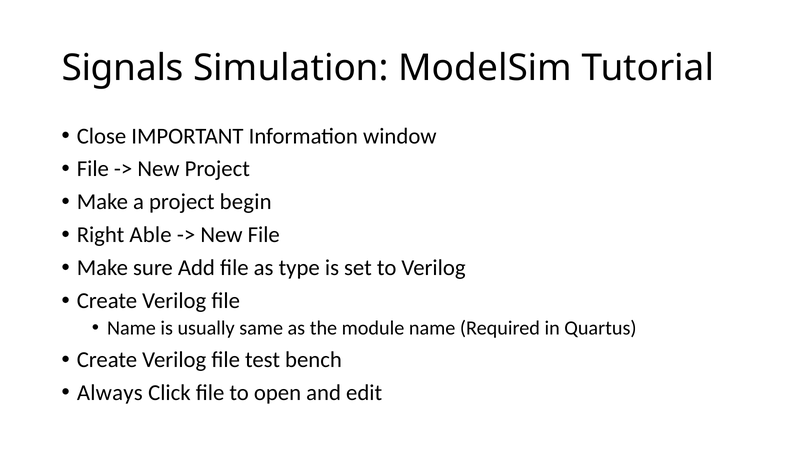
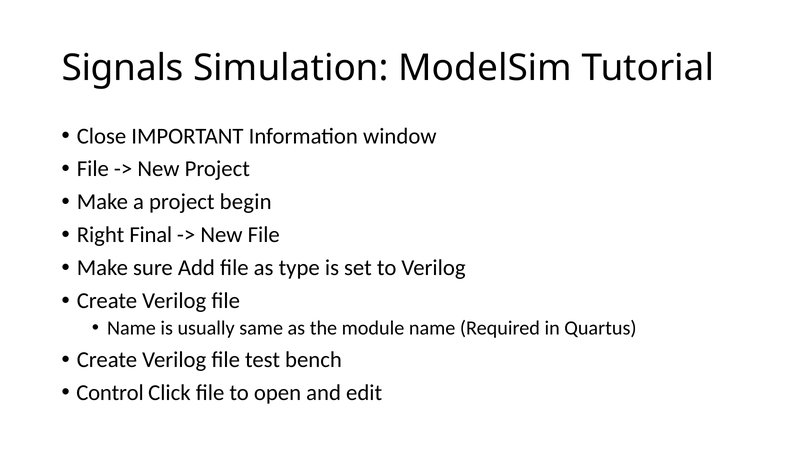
Able: Able -> Final (151, 235)
Always: Always -> Control (110, 393)
